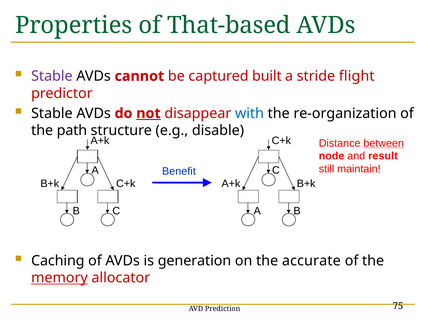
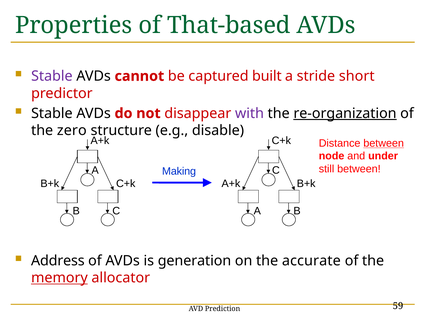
flight: flight -> short (357, 76)
not underline: present -> none (148, 113)
with colour: blue -> purple (250, 113)
re-organization underline: none -> present (345, 113)
path: path -> zero (72, 130)
result: result -> under (383, 156)
still maintain: maintain -> between (359, 169)
Benefit: Benefit -> Making (179, 171)
Caching: Caching -> Address (58, 260)
75: 75 -> 59 (398, 306)
